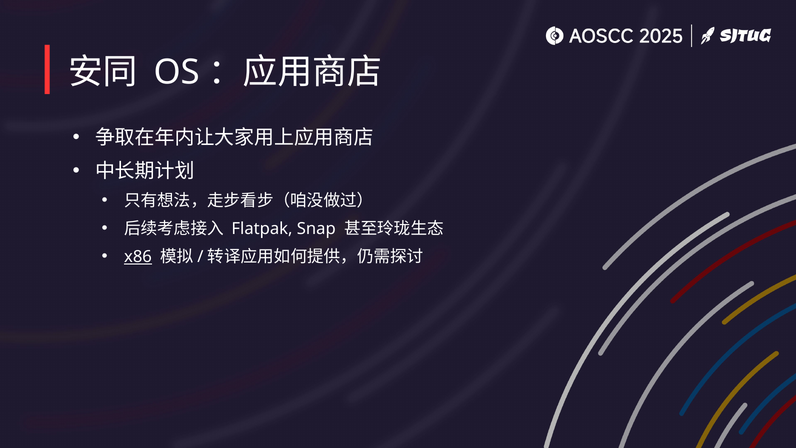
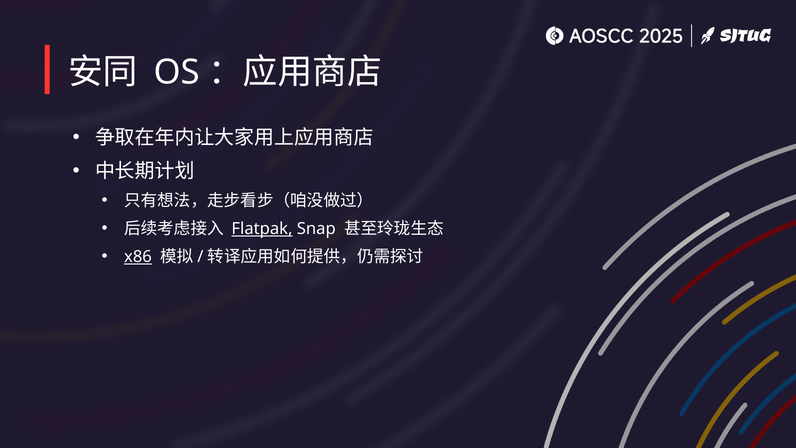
Flatpak underline: none -> present (262, 229)
